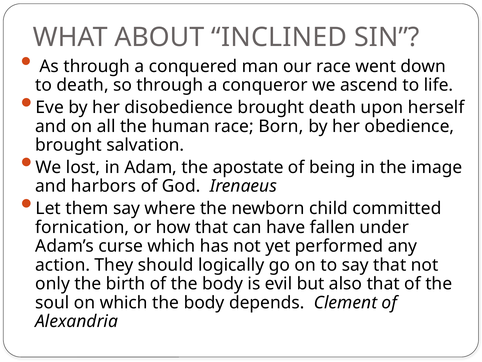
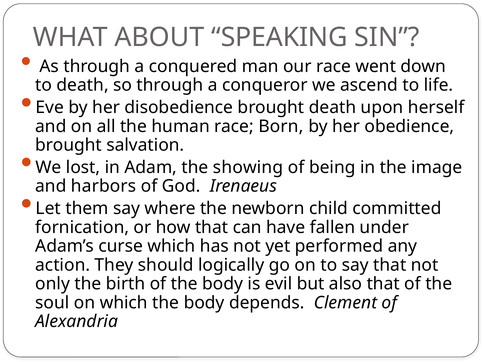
INCLINED: INCLINED -> SPEAKING (279, 37)
apostate: apostate -> showing (248, 167)
